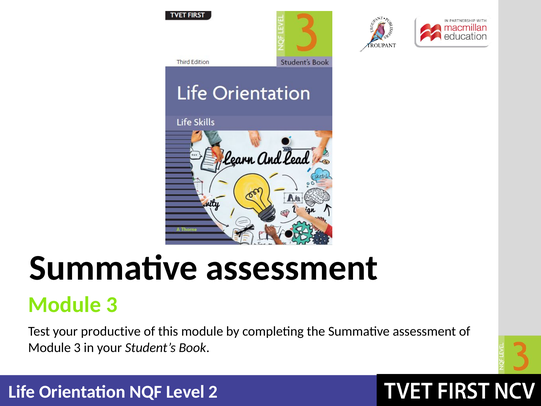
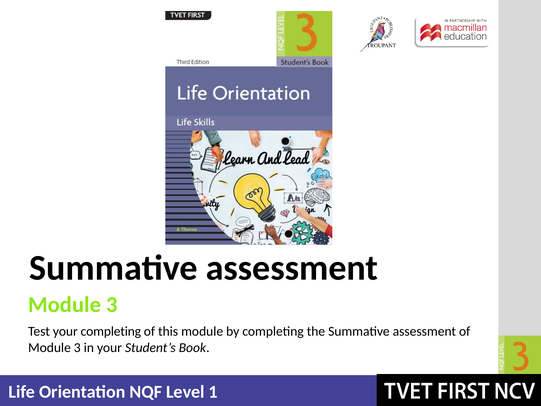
your productive: productive -> completing (111, 331)
2: 2 -> 1 (213, 392)
